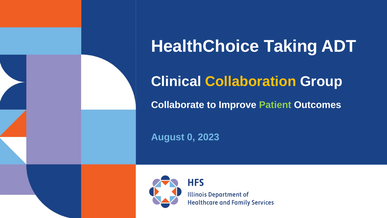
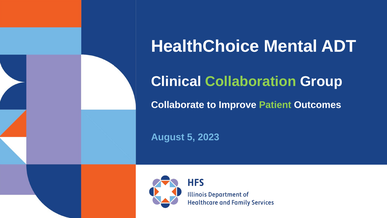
Taking: Taking -> Mental (291, 46)
Collaboration colour: yellow -> light green (251, 81)
0: 0 -> 5 (191, 137)
